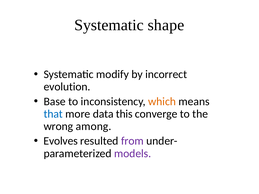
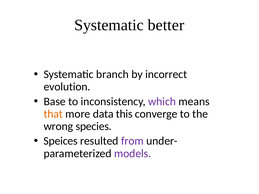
shape: shape -> better (166, 25)
modify: modify -> branch (112, 74)
which colour: orange -> purple (162, 102)
that colour: blue -> orange (53, 114)
among: among -> species (94, 126)
Evolves: Evolves -> Speices (61, 141)
